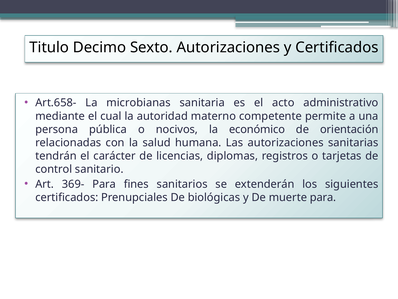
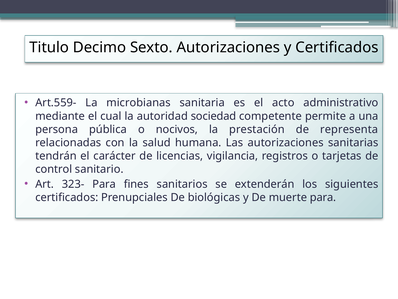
Art.658-: Art.658- -> Art.559- (56, 103)
materno: materno -> sociedad (214, 116)
económico: económico -> prestación (257, 129)
orientación: orientación -> representa (349, 129)
diplomas: diplomas -> vigilancia (233, 156)
369-: 369- -> 323- (73, 184)
